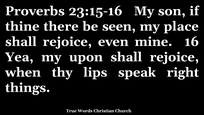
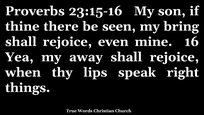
place: place -> bring (181, 26)
upon: upon -> away (86, 57)
